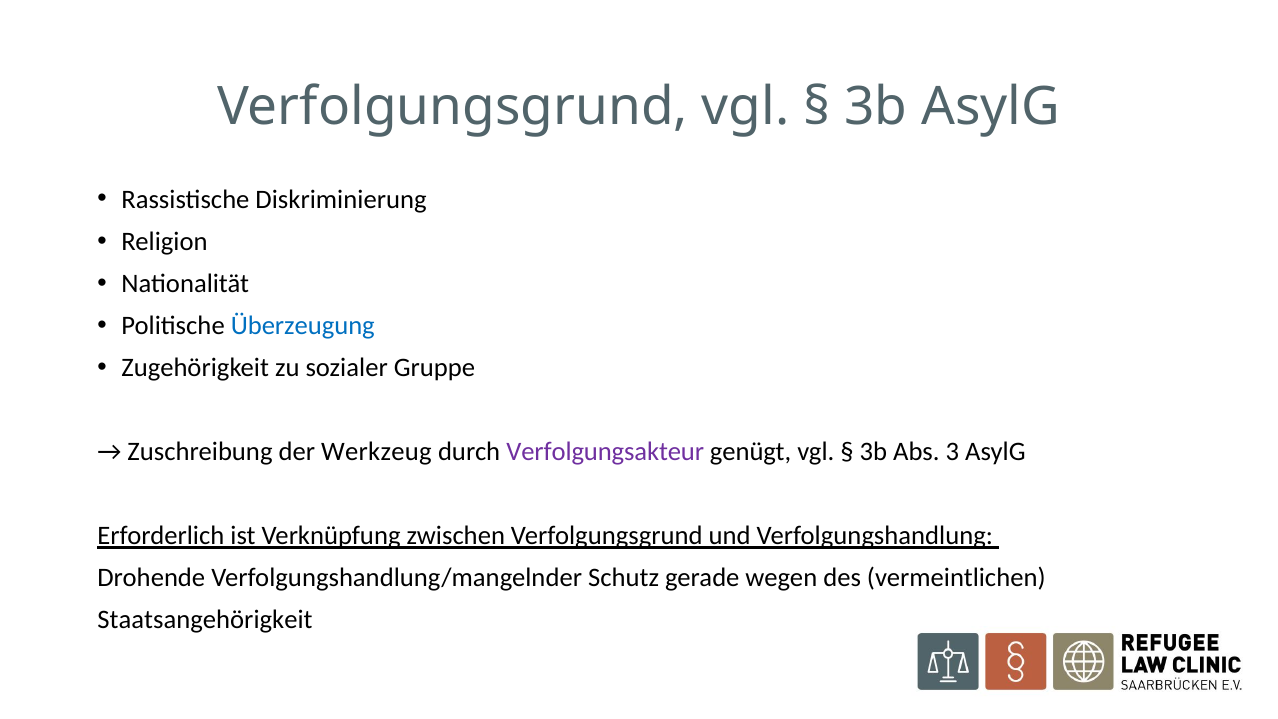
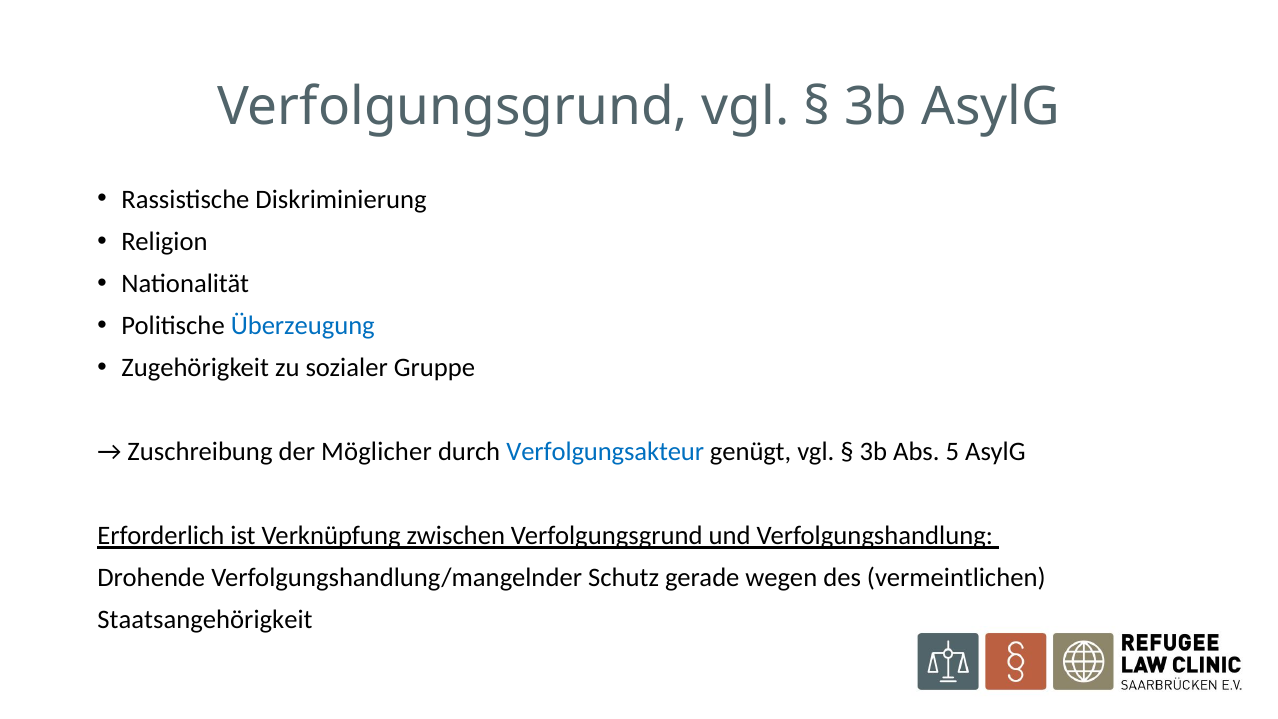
Werkzeug: Werkzeug -> Möglicher (376, 452)
Verfolgungsakteur colour: purple -> blue (605, 452)
3: 3 -> 5 (952, 452)
